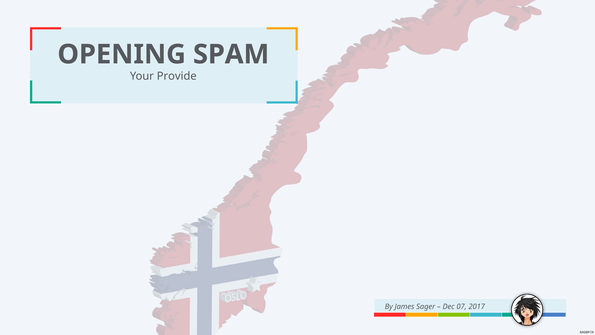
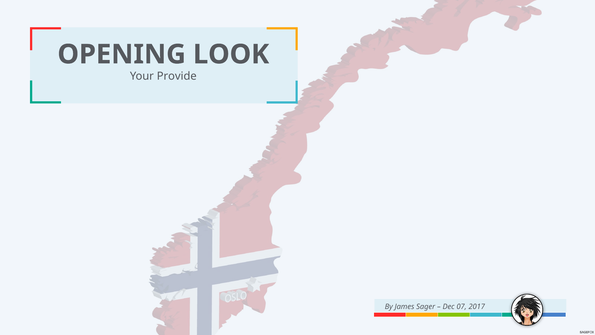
SPAM: SPAM -> LOOK (231, 54)
